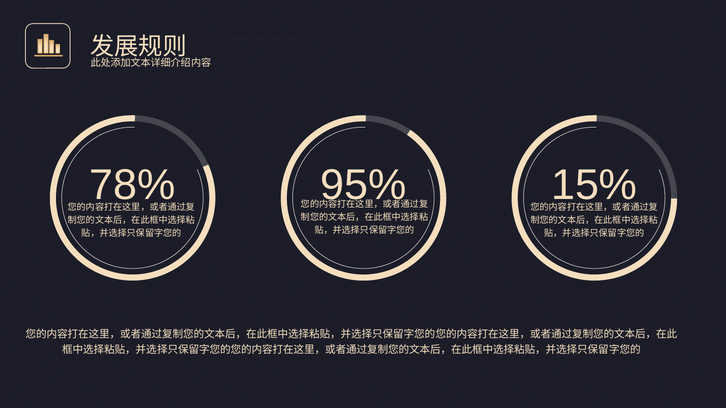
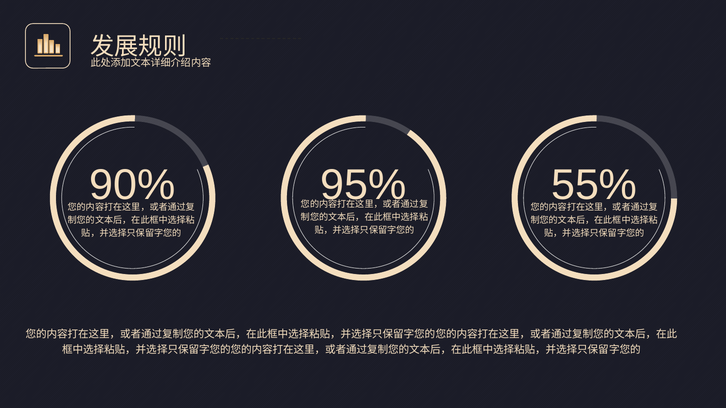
78%: 78% -> 90% (132, 185)
15%: 15% -> 55% (594, 185)
